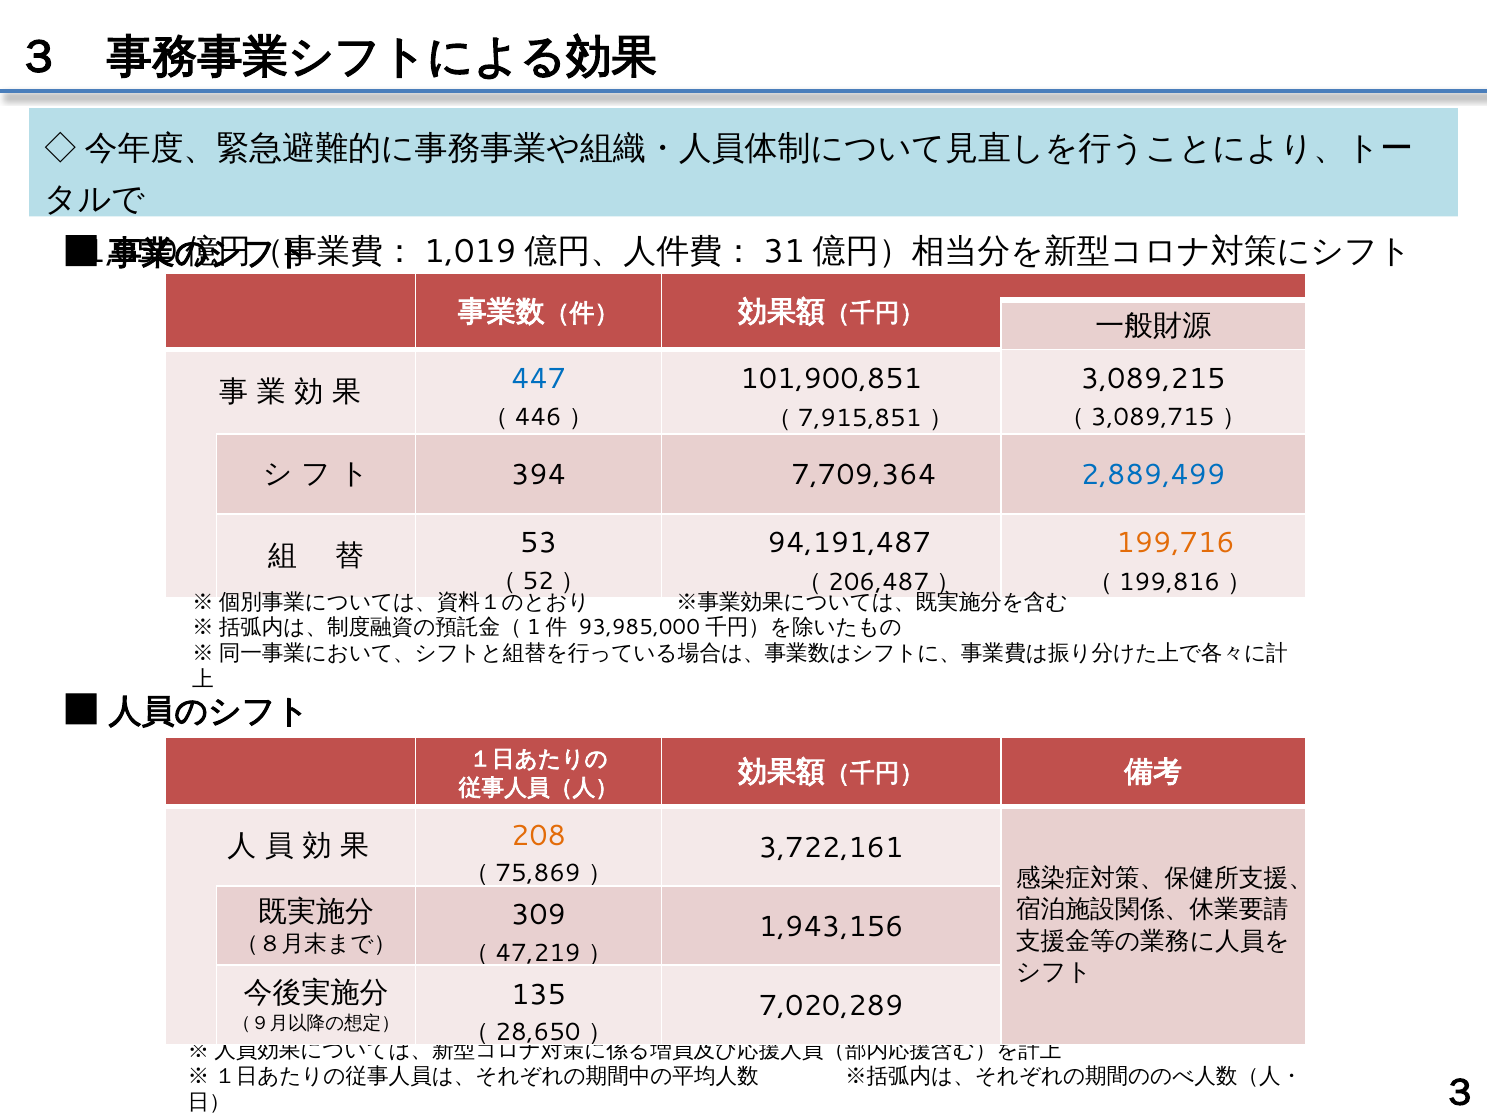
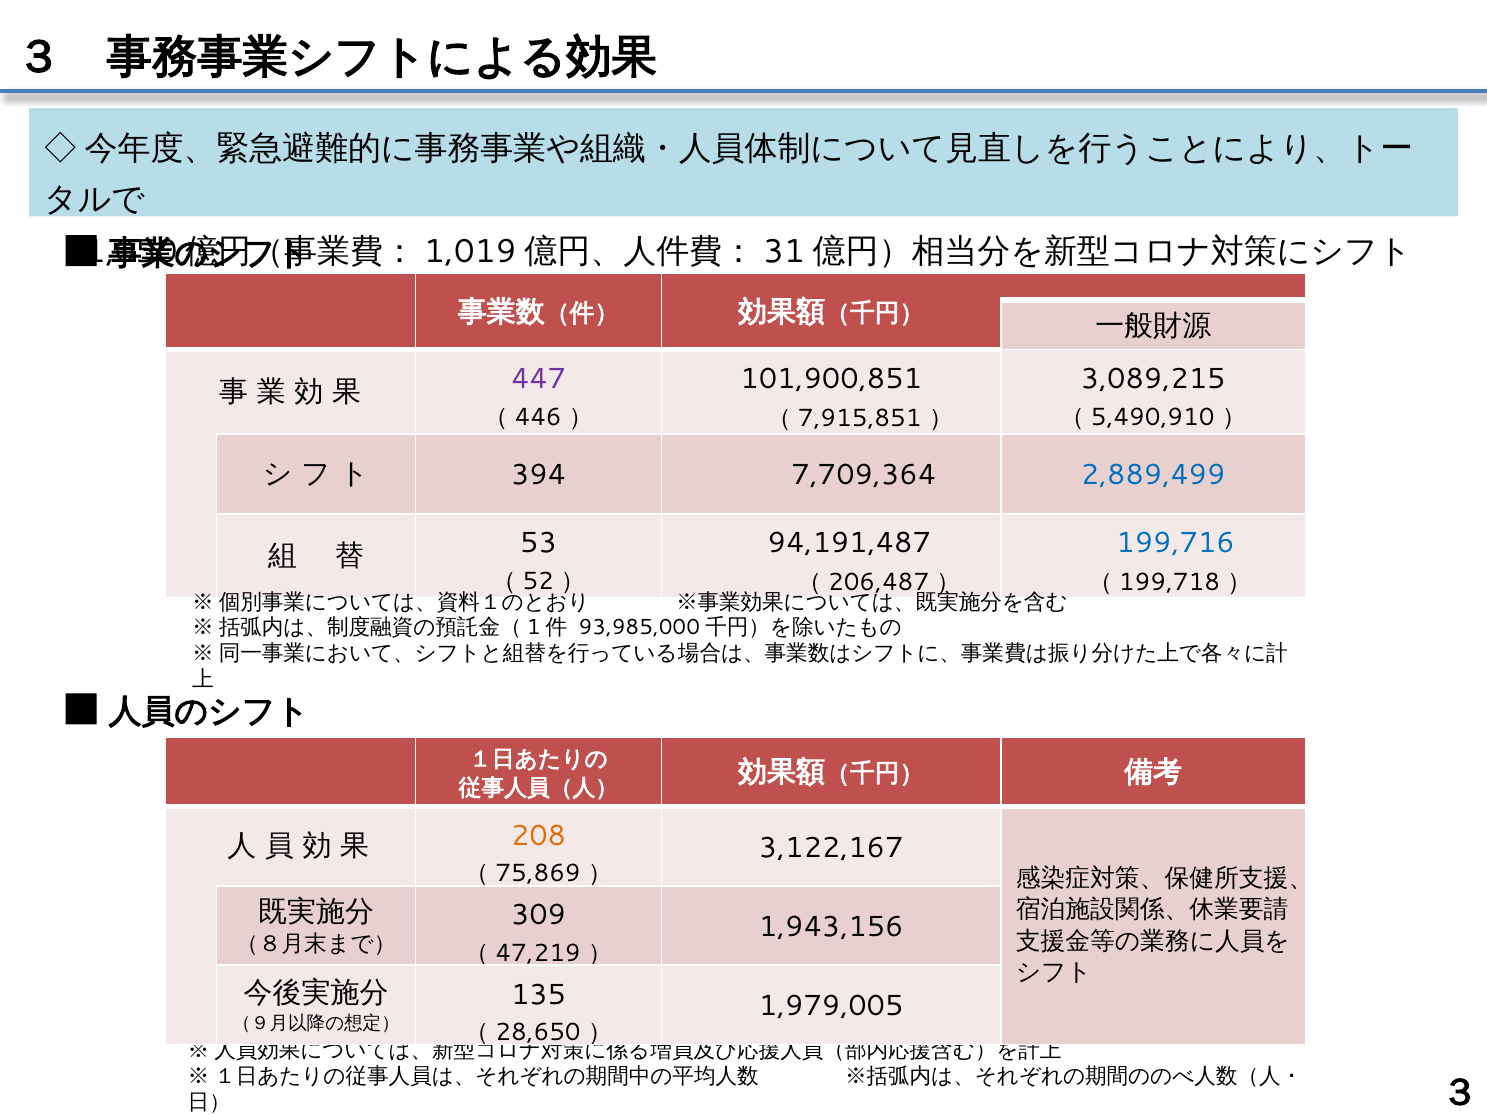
447 colour: blue -> purple (539, 379)
3,089,715: 3,089,715 -> 5,490,910 (1153, 417)
199,716 colour: orange -> blue (1176, 543)
199,816: 199,816 -> 199,718 (1170, 582)
3,722,161: 3,722,161 -> 3,122,167 (831, 848)
7,020,289: 7,020,289 -> 1,979,005 (831, 1007)
